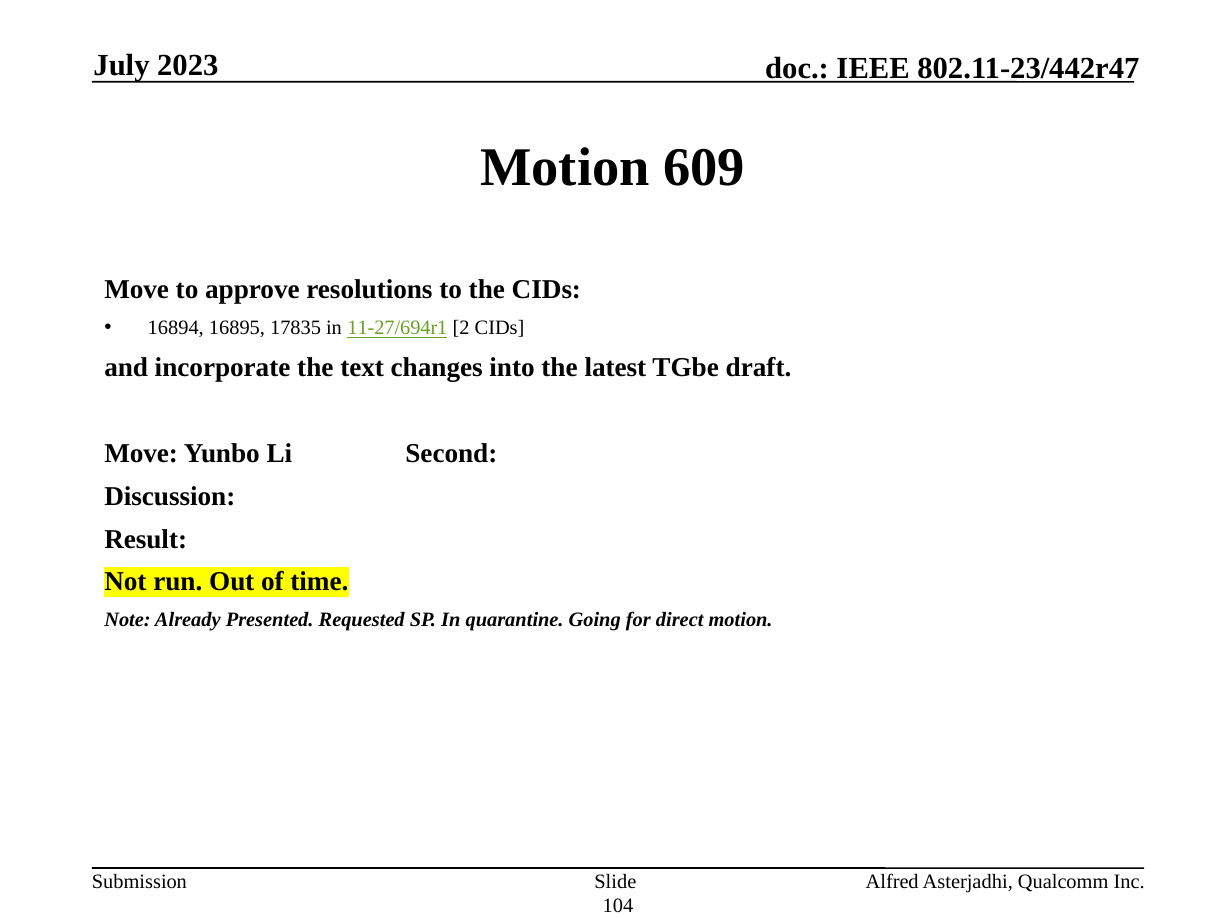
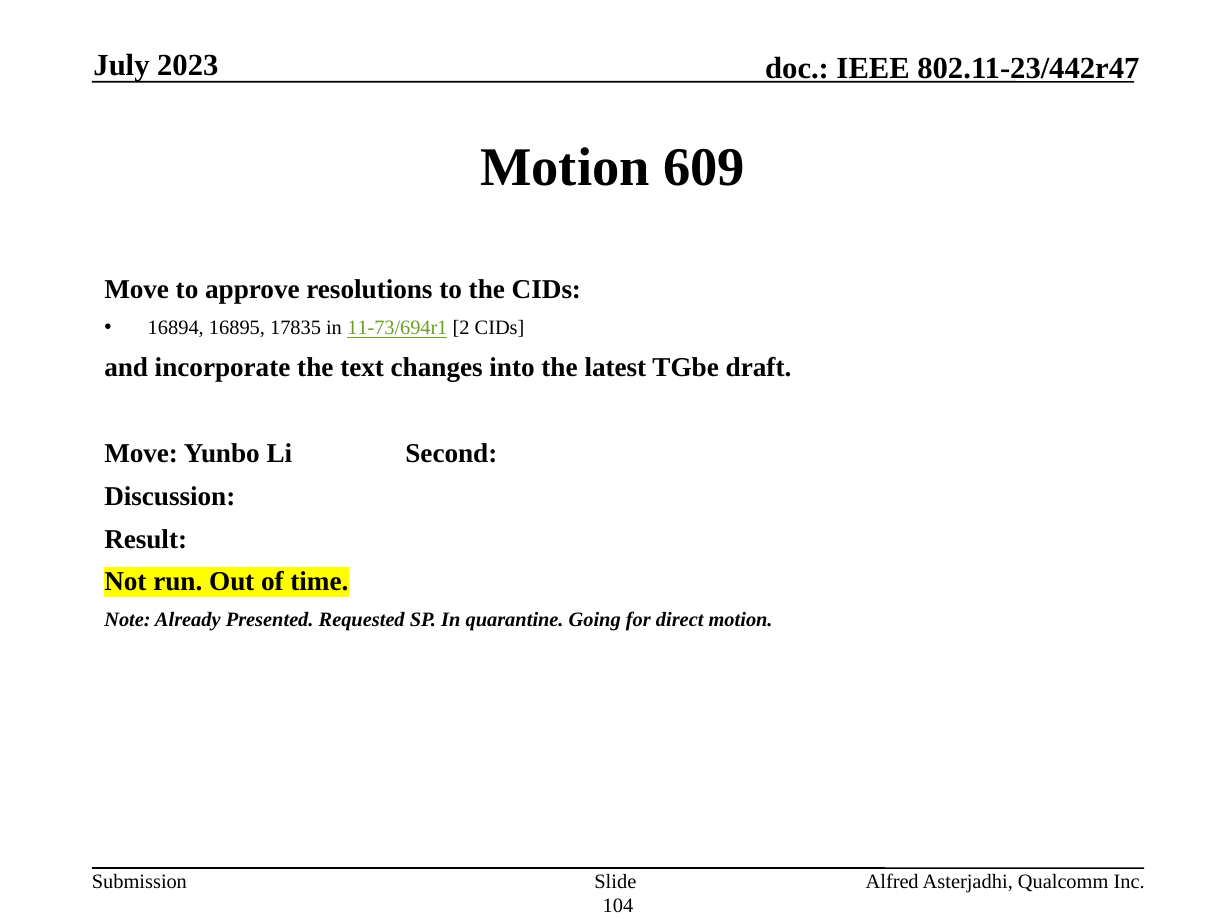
11-27/694r1: 11-27/694r1 -> 11-73/694r1 (397, 328)
